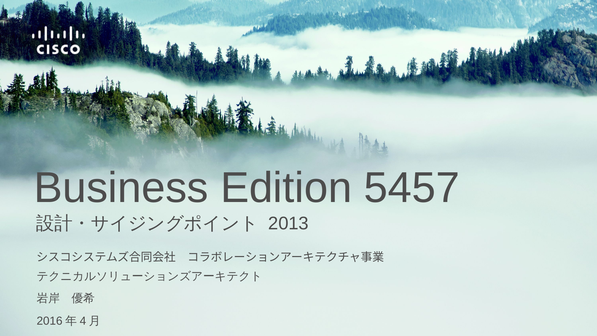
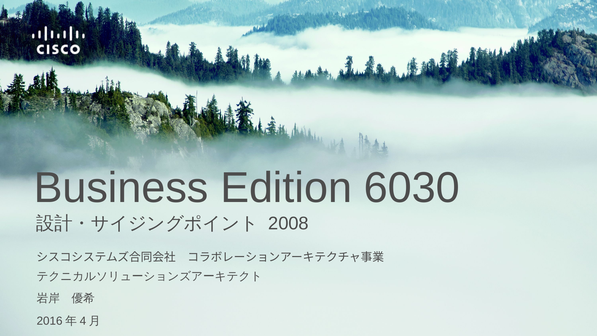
5457: 5457 -> 6030 (412, 188)
2013: 2013 -> 2008 (288, 223)
